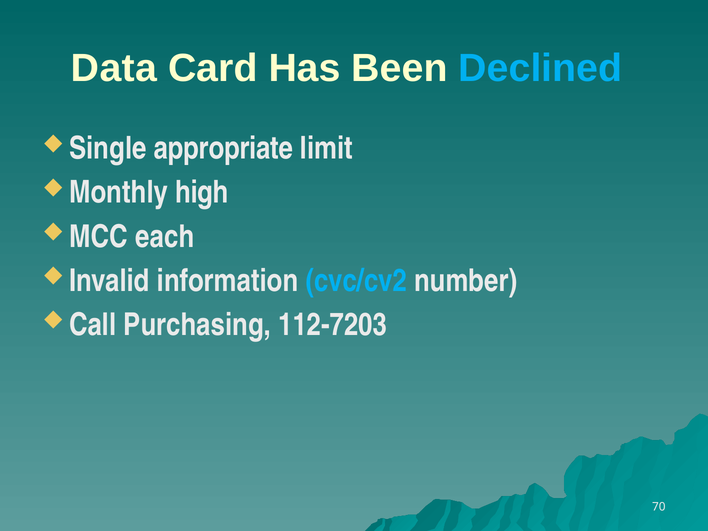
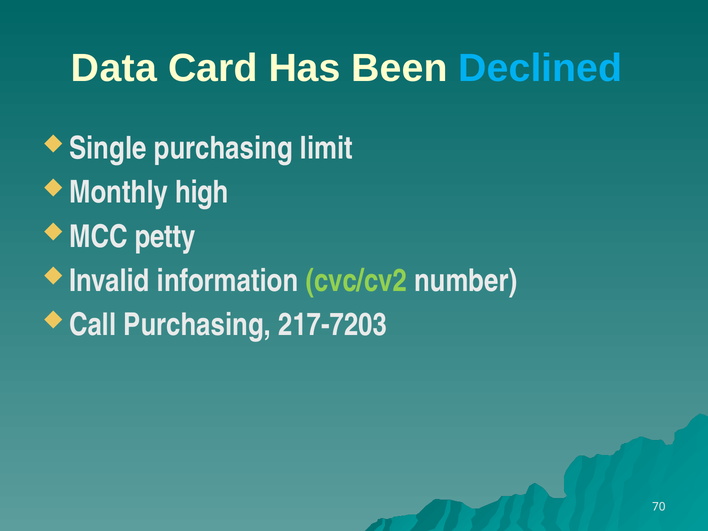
appropriate: appropriate -> purchasing (223, 149)
each: each -> petty (165, 237)
cvc/cv2 colour: light blue -> light green (356, 281)
112-7203: 112-7203 -> 217-7203 (333, 325)
